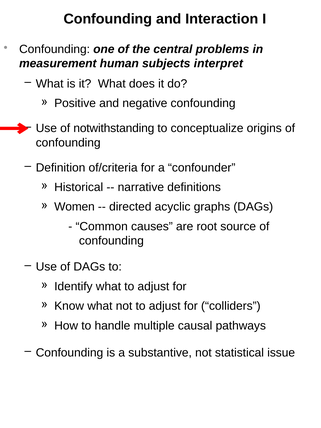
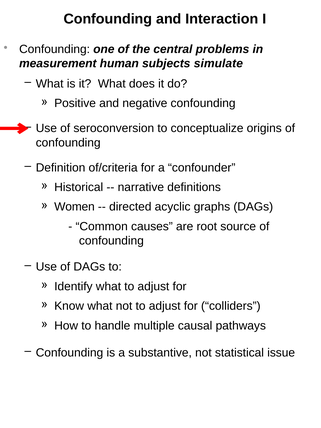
interpret: interpret -> simulate (218, 63)
notwithstanding: notwithstanding -> seroconversion (114, 128)
